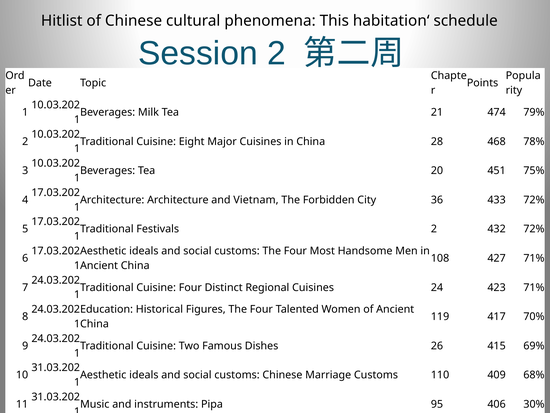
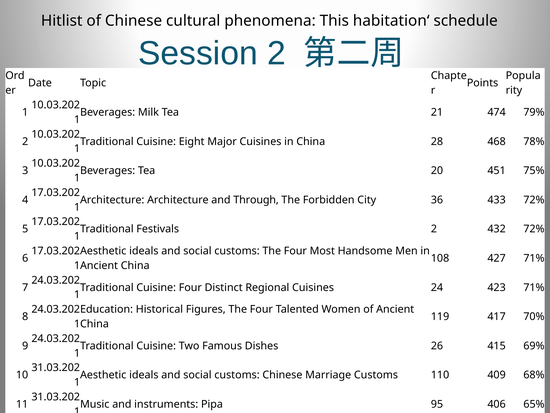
and Vietnam: Vietnam -> Through (256, 200)
30%: 30% -> 65% (534, 404)
